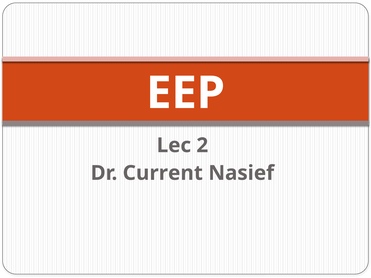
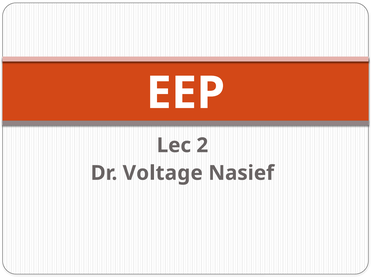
Current: Current -> Voltage (163, 173)
